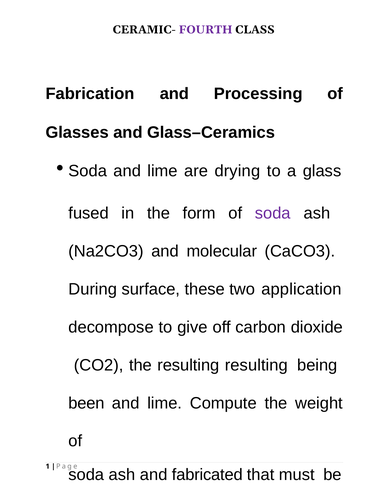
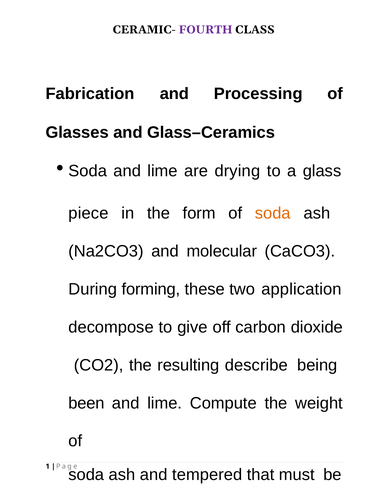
fused: fused -> piece (88, 213)
soda colour: purple -> orange (273, 213)
surface: surface -> forming (151, 289)
resulting resulting: resulting -> describe (256, 364)
fabricated: fabricated -> tempered (207, 474)
